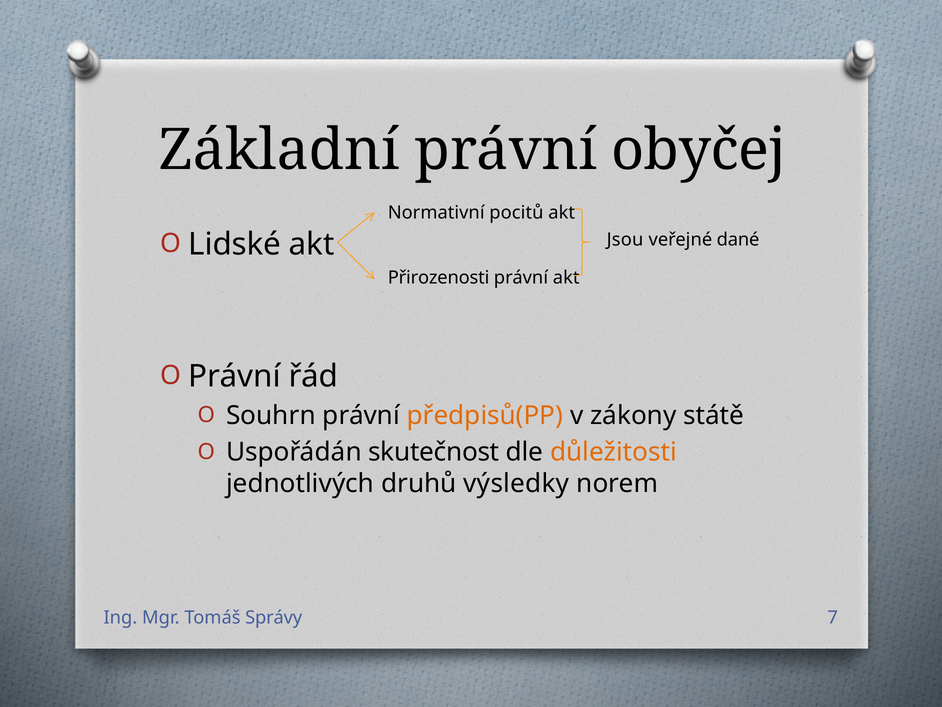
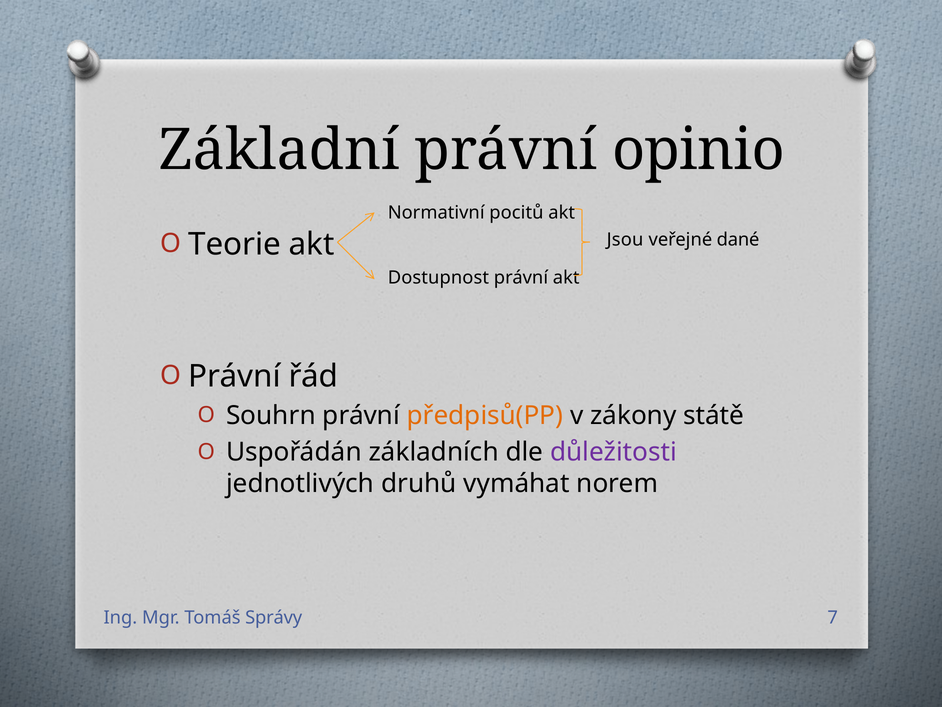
obyčej: obyčej -> opinio (698, 150)
Lidské: Lidské -> Teorie (235, 244)
Přirozenosti: Přirozenosti -> Dostupnost (438, 278)
skutečnost: skutečnost -> základních (434, 452)
důležitosti colour: orange -> purple (613, 452)
výsledky: výsledky -> vymáhat (516, 483)
